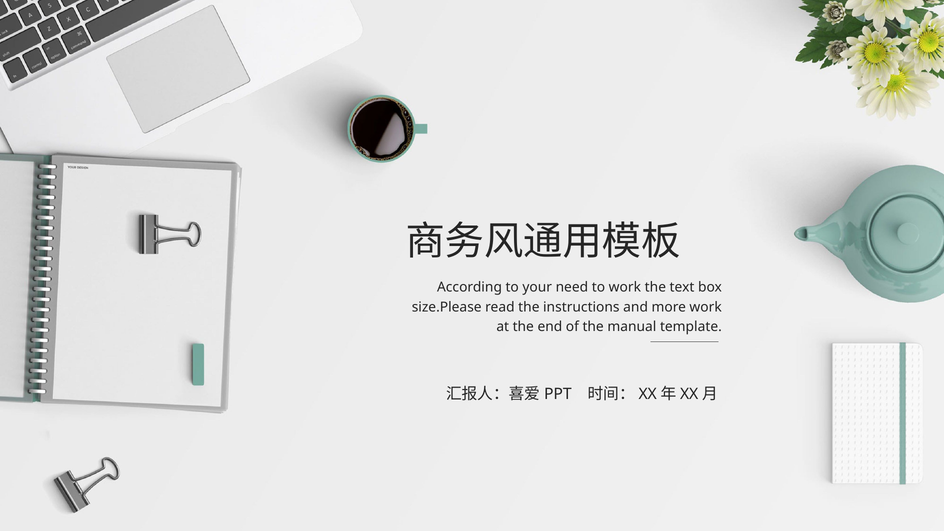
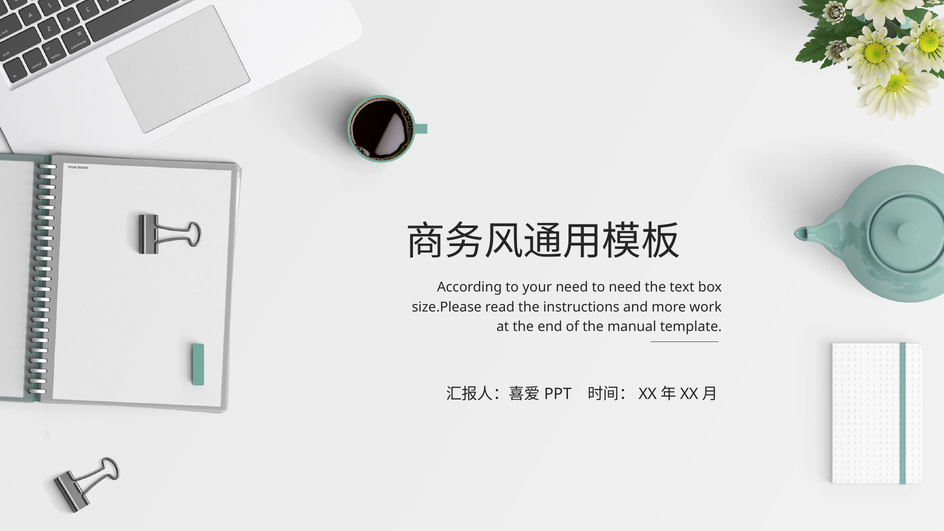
to work: work -> need (625, 287)
